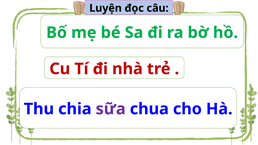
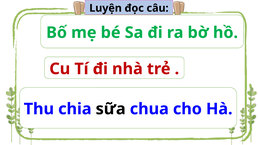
sữa colour: purple -> black (111, 109)
